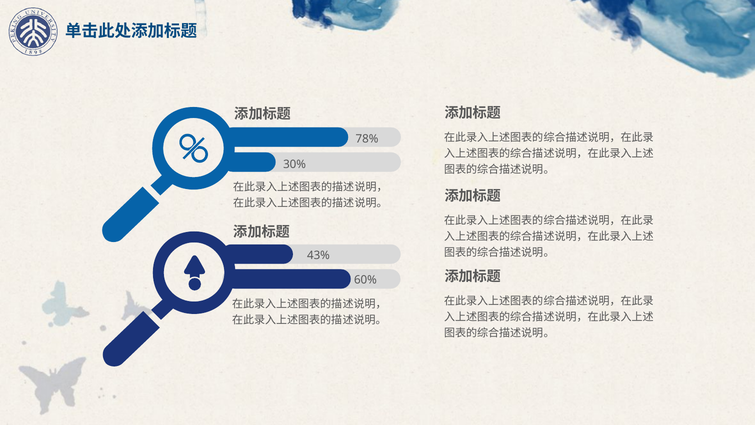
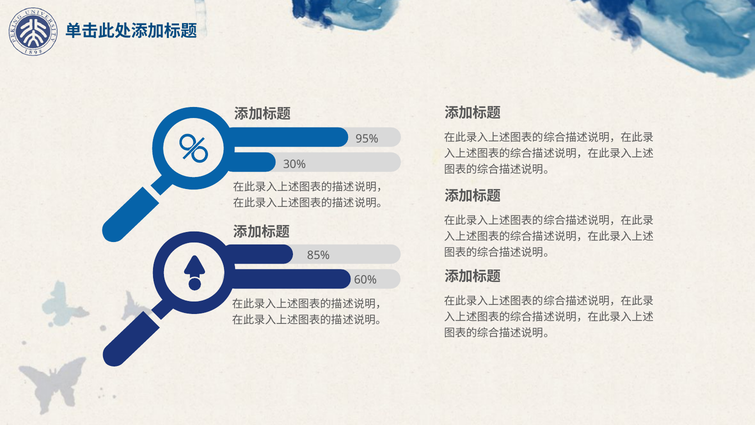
78%: 78% -> 95% (367, 139)
43%: 43% -> 85% (318, 255)
